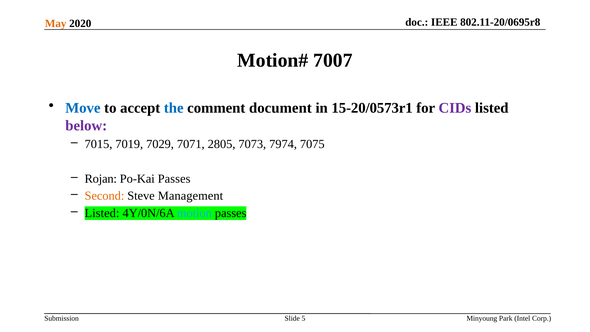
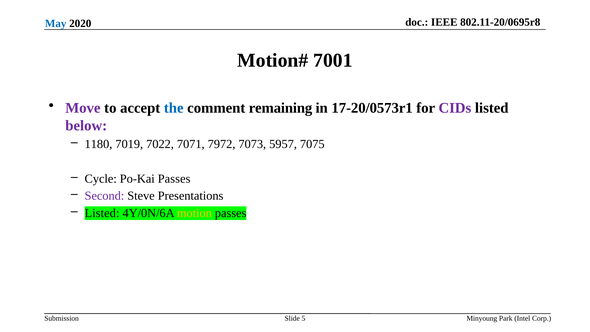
May colour: orange -> blue (56, 24)
7007: 7007 -> 7001 (333, 60)
Move colour: blue -> purple (83, 108)
document: document -> remaining (281, 108)
15-20/0573r1: 15-20/0573r1 -> 17-20/0573r1 (372, 108)
7015: 7015 -> 1180 (99, 144)
7029: 7029 -> 7022 (160, 144)
2805: 2805 -> 7972 (222, 144)
7974: 7974 -> 5957 (283, 144)
Rojan: Rojan -> Cycle (101, 179)
Second colour: orange -> purple (104, 196)
Management: Management -> Presentations (191, 196)
motion colour: light blue -> yellow (194, 213)
